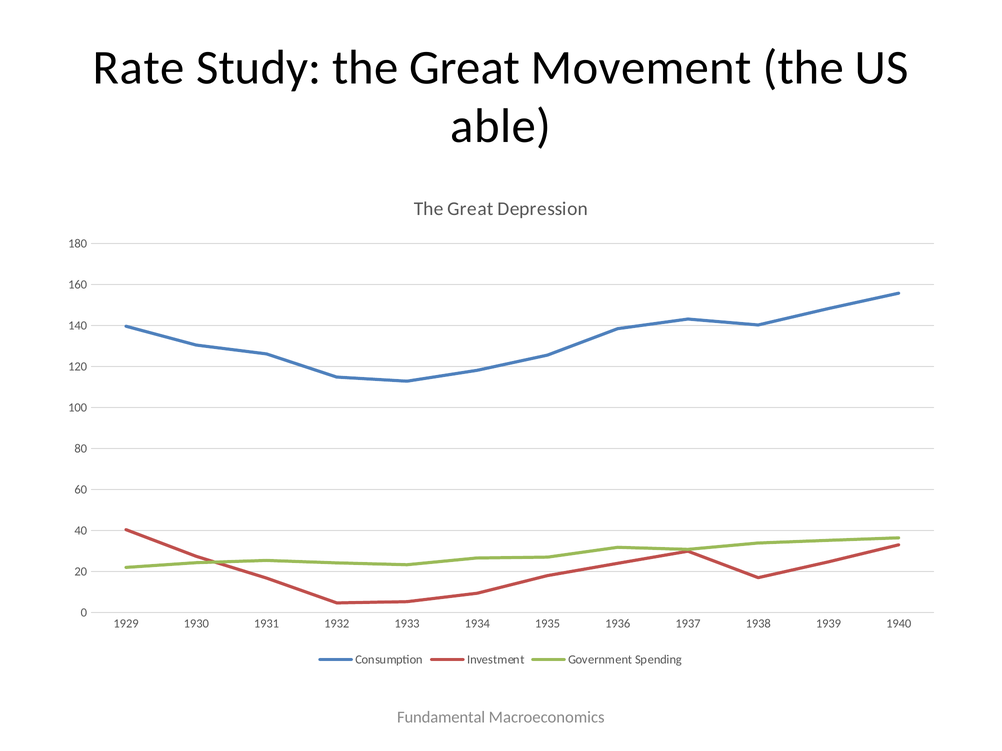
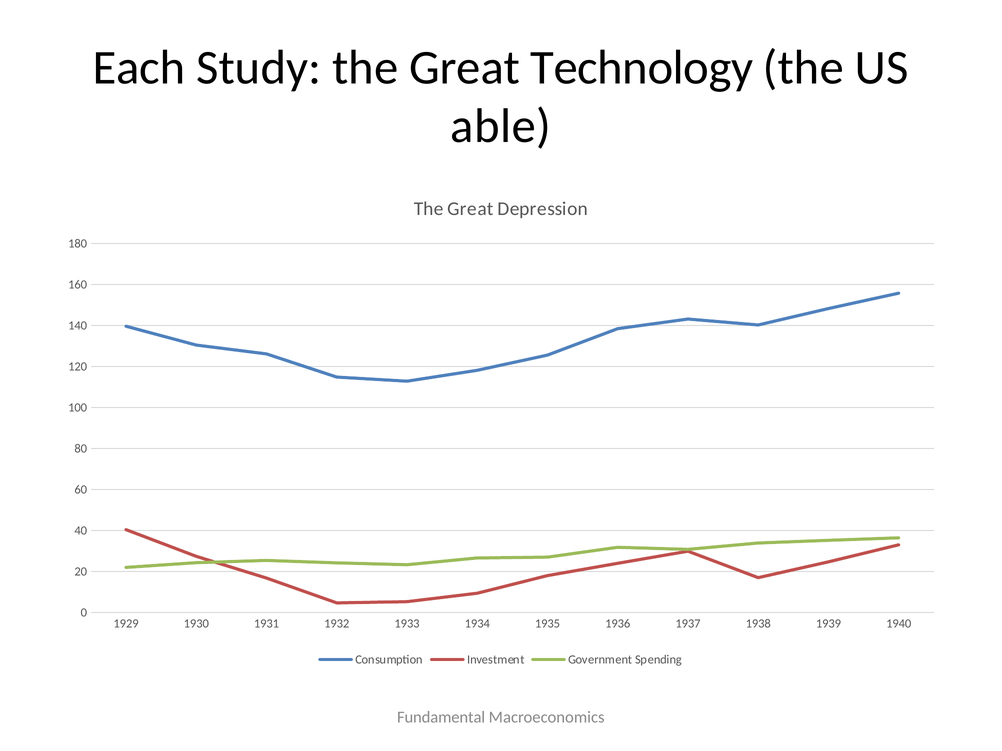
Rate: Rate -> Each (139, 68)
Movement: Movement -> Technology (642, 68)
